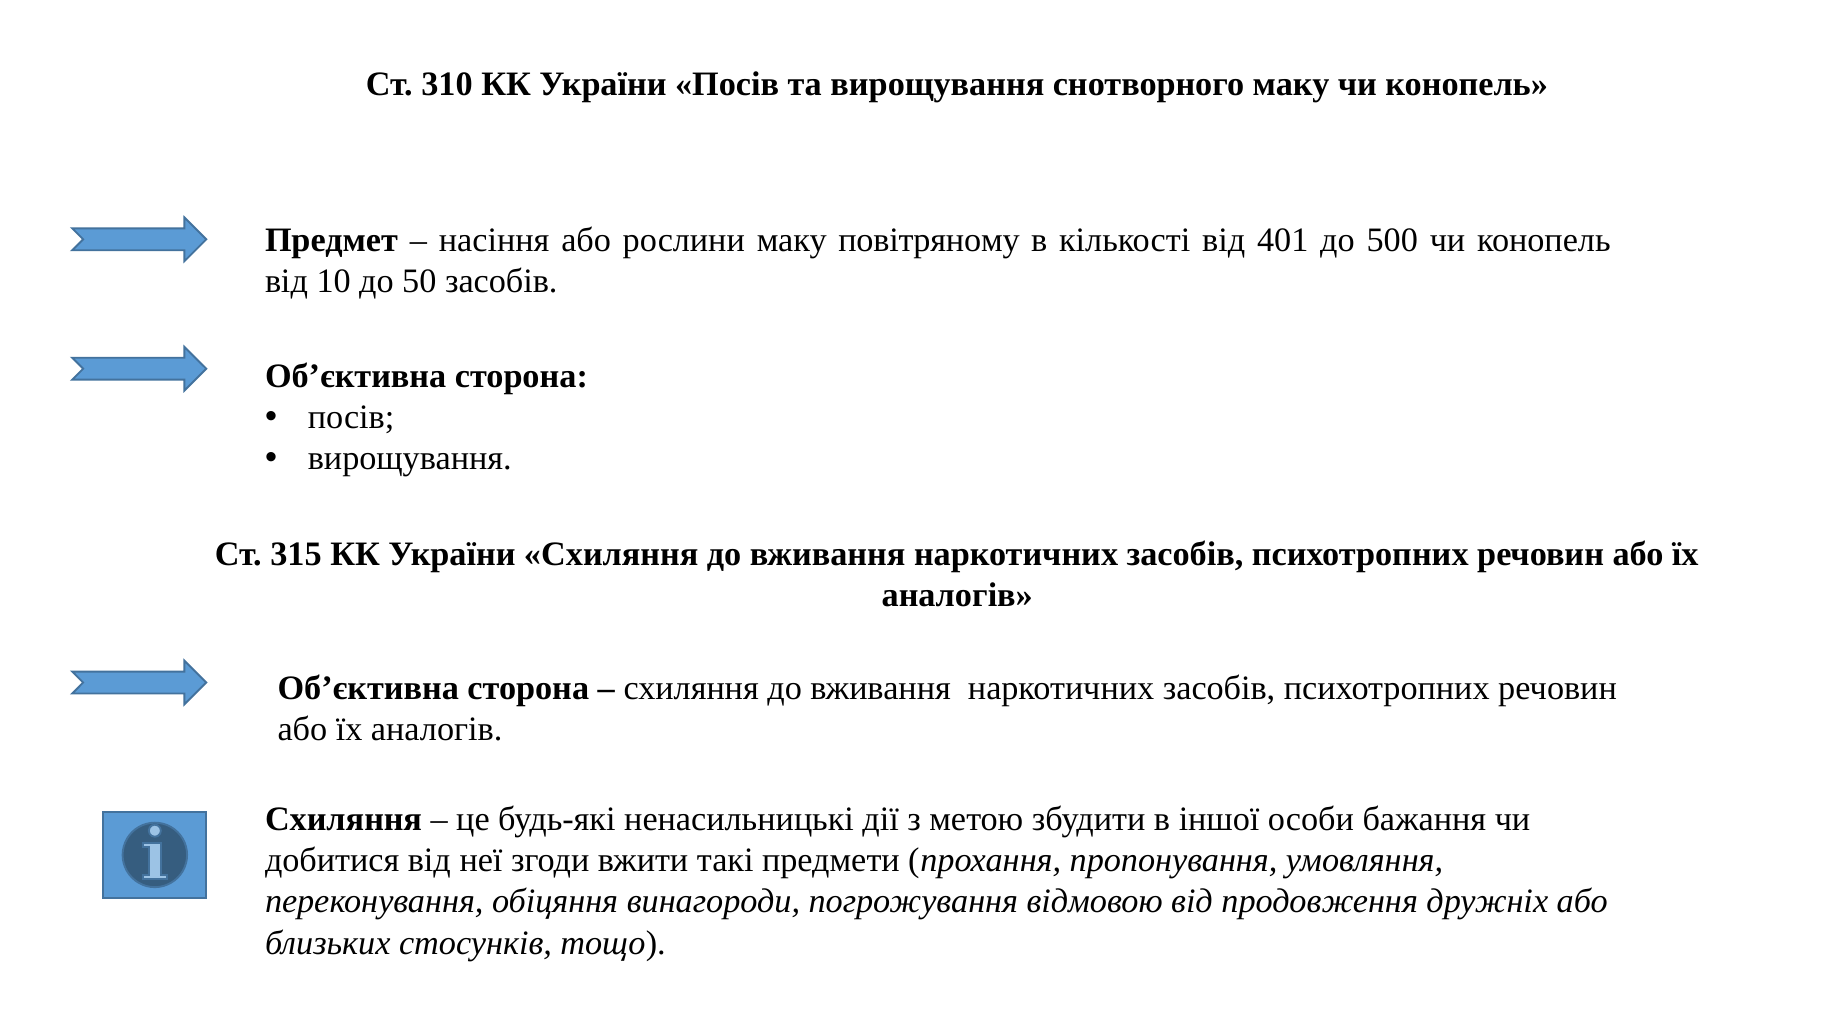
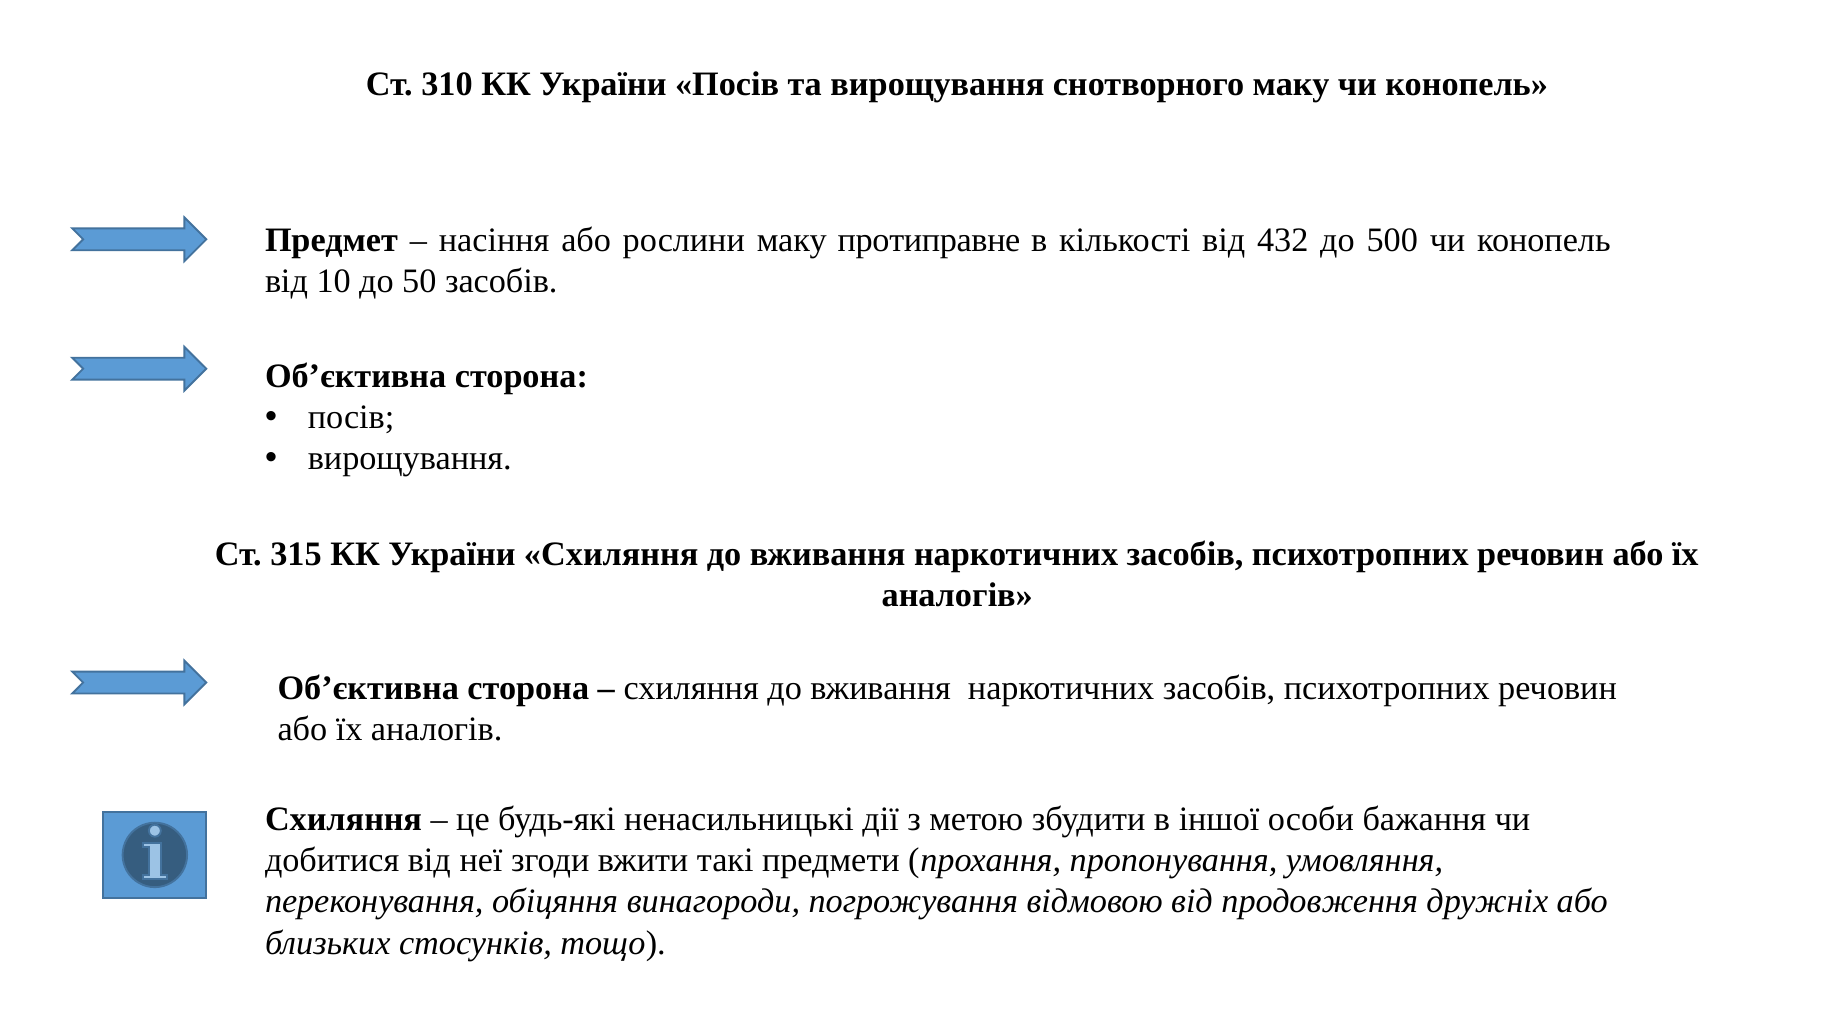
повітряному: повітряному -> протиправне (929, 240)
401: 401 -> 432 (1283, 240)
